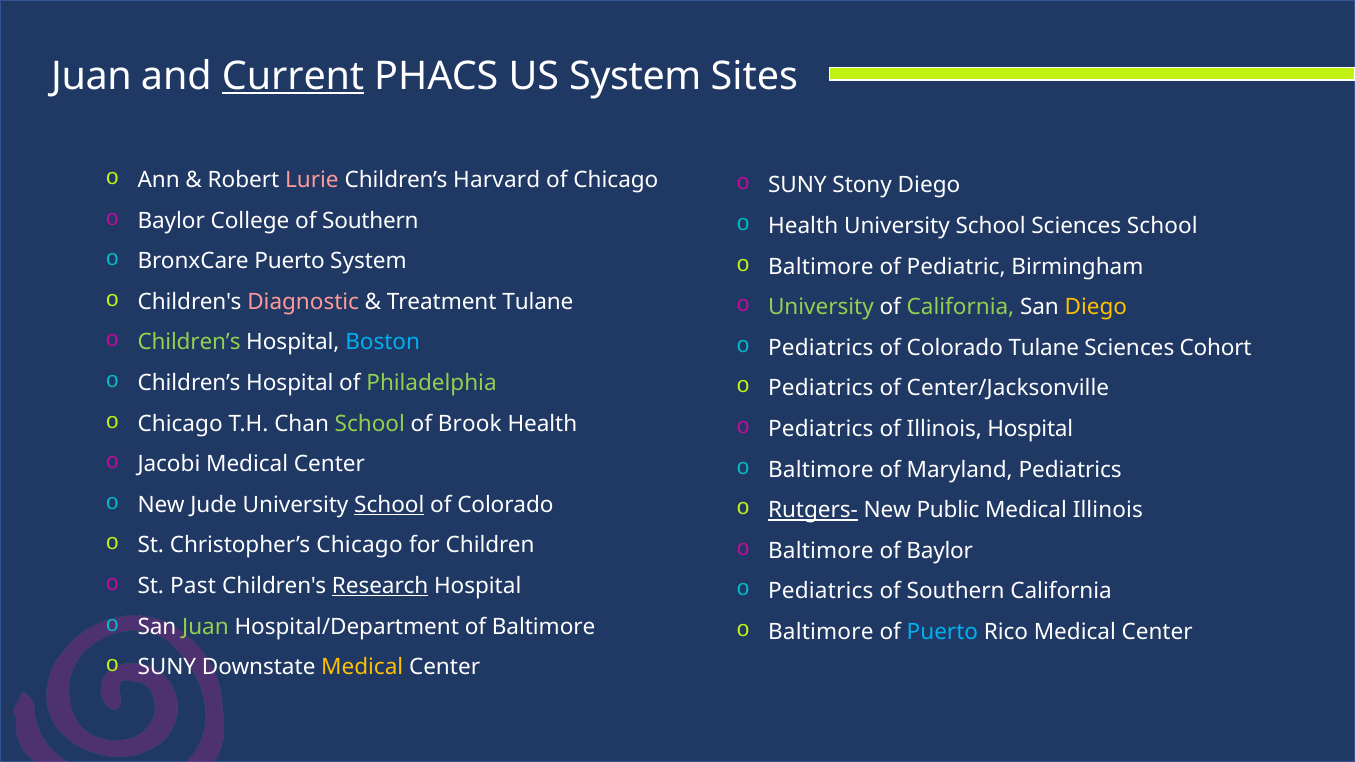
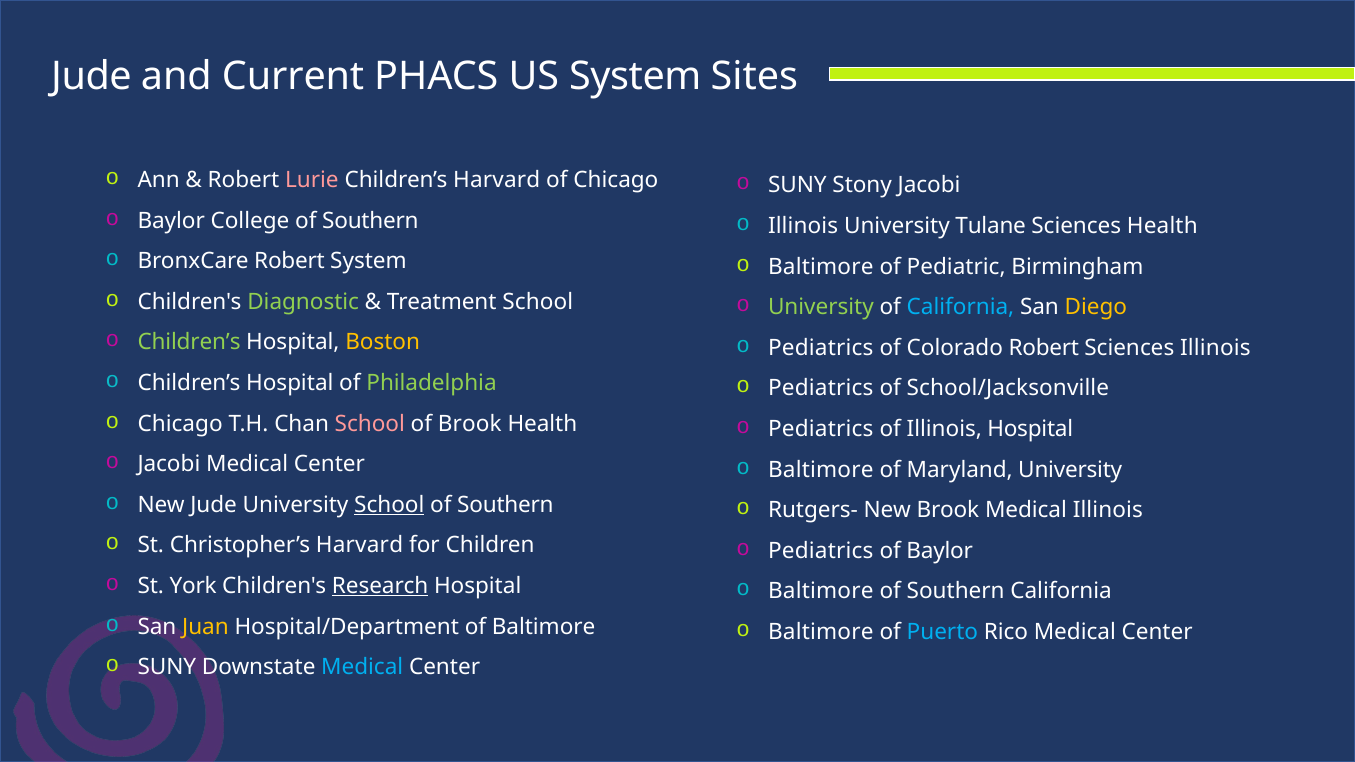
Juan: Juan -> Jude (91, 76)
Current underline: present -> none (293, 76)
Stony Diego: Diego -> Jacobi (929, 186)
Health: Health -> Illinois (803, 226)
School: School -> Tulane (991, 226)
Sciences School: School -> Health (1162, 226)
BronxCare Puerto: Puerto -> Robert (290, 261)
Diagnostic colour: pink -> light green (303, 302)
Treatment Tulane: Tulane -> School (538, 302)
California colour: light green -> light blue (960, 307)
Boston colour: light blue -> yellow (383, 343)
Colorado Tulane: Tulane -> Robert (1044, 348)
Sciences Cohort: Cohort -> Illinois (1215, 348)
Center/Jacksonville: Center/Jacksonville -> School/Jacksonville (1008, 389)
School colour: light green -> pink (370, 424)
Maryland Pediatrics: Pediatrics -> University (1070, 470)
Colorado: Colorado -> Southern (505, 505)
Rutgers- underline: present -> none (813, 510)
New Public: Public -> Brook (948, 510)
Christopher’s Chicago: Chicago -> Harvard (360, 546)
Baltimore: Baltimore -> Pediatrics (821, 551)
Past: Past -> York (193, 586)
Pediatrics: Pediatrics -> Baltimore (821, 592)
Juan colour: light green -> yellow (205, 627)
Medical colour: yellow -> light blue (362, 667)
